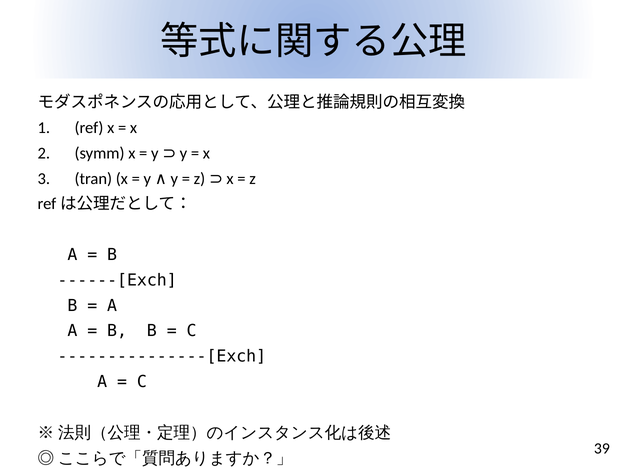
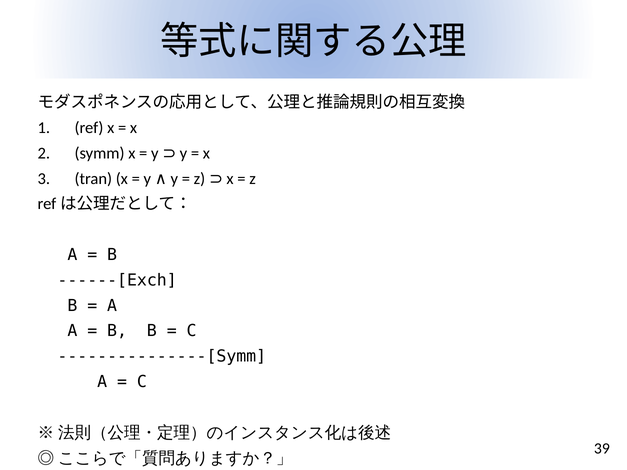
---------------[Exch: ---------------[Exch -> ---------------[Symm (162, 357)
